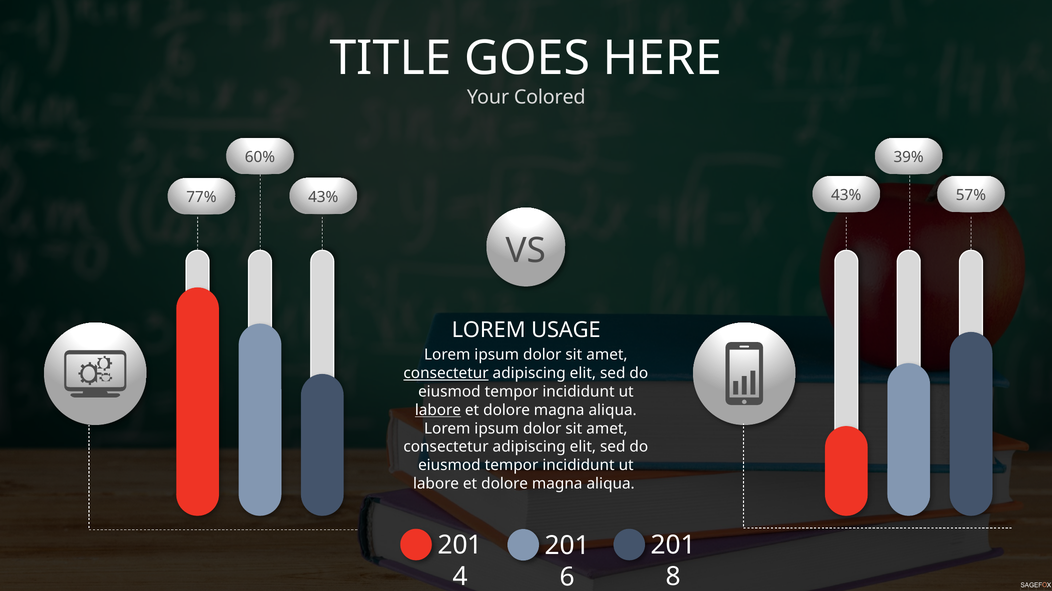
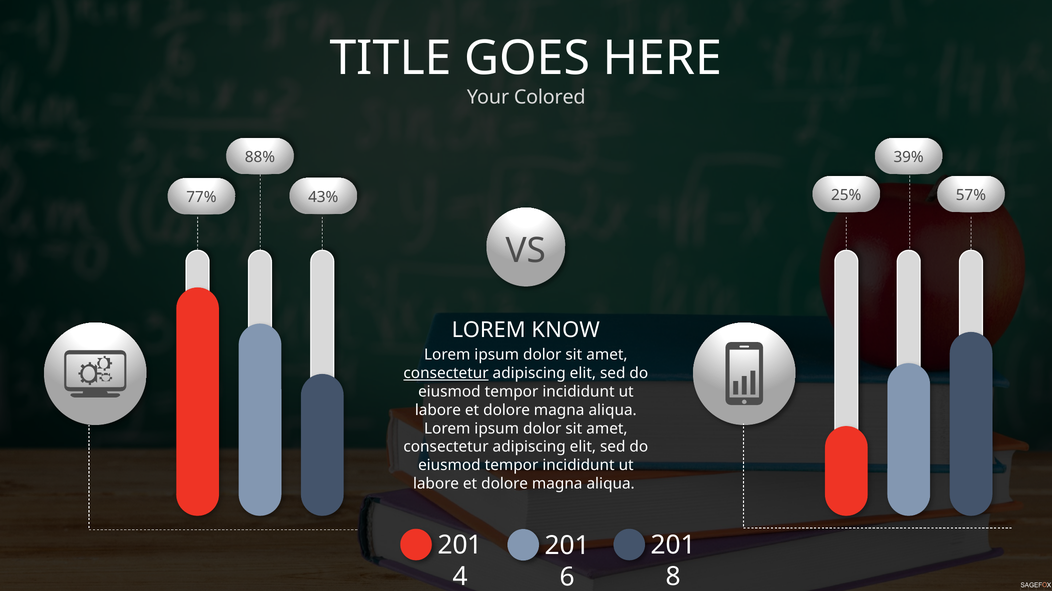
60%: 60% -> 88% (260, 157)
43% 43%: 43% -> 25% (846, 195)
USAGE: USAGE -> KNOW (566, 330)
labore underline: present -> none (438, 411)
